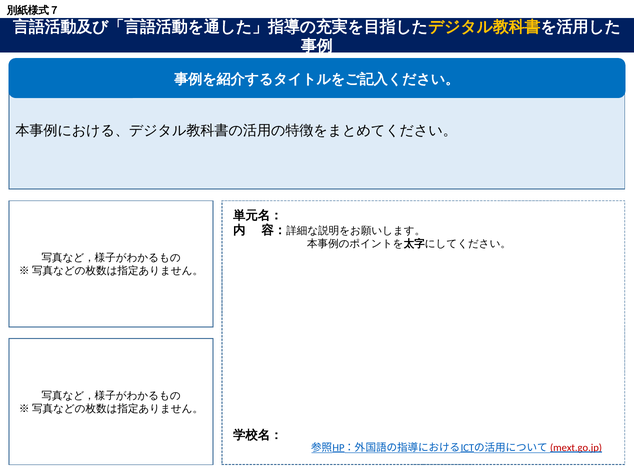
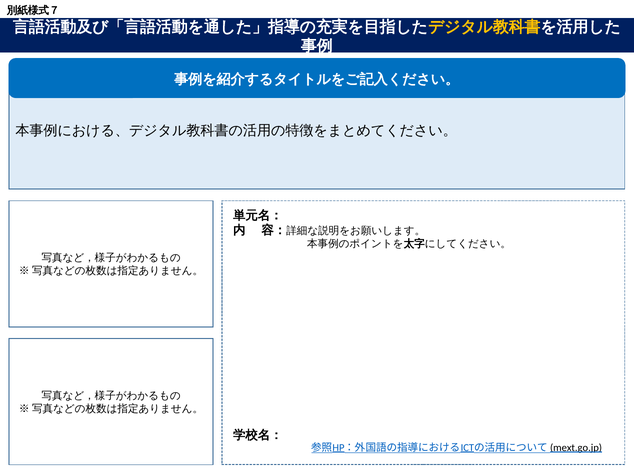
mext.go.jp colour: red -> black (576, 448)
